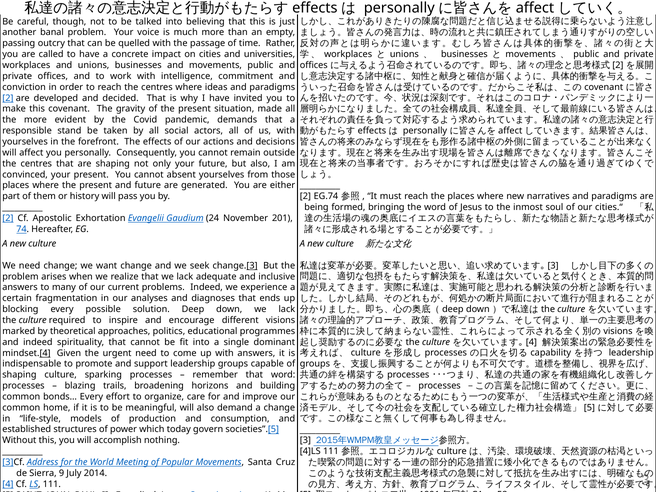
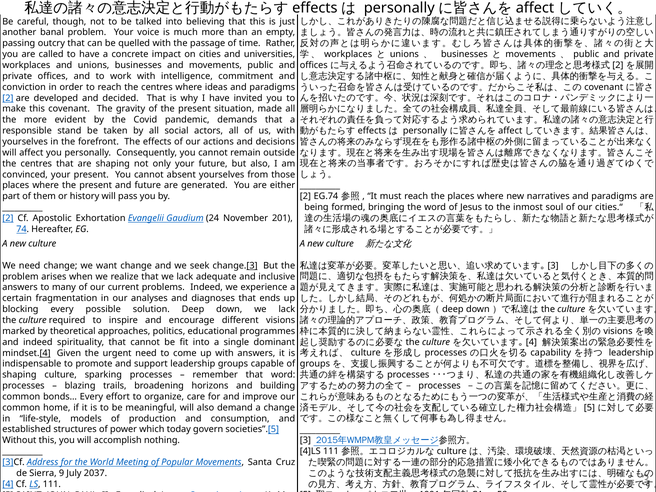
2014: 2014 -> 2037 (95, 473)
